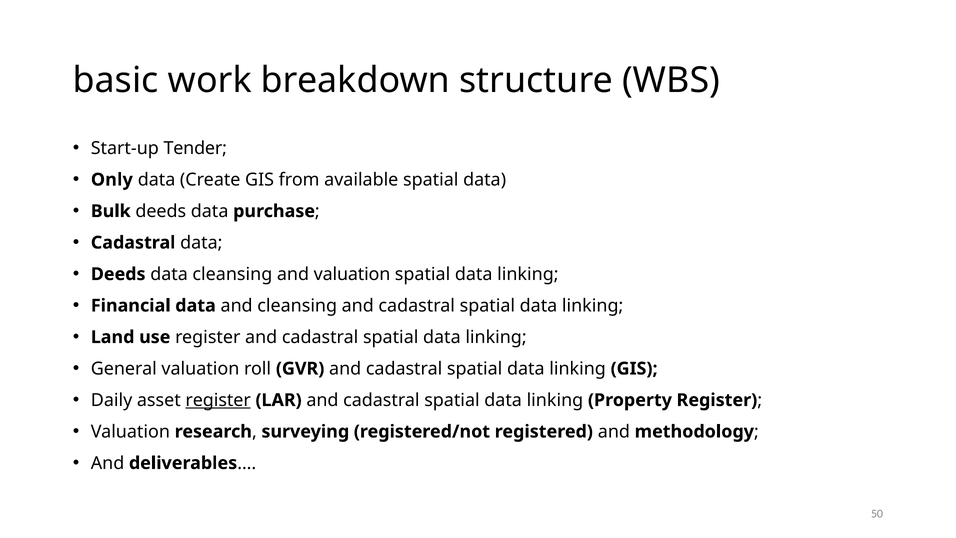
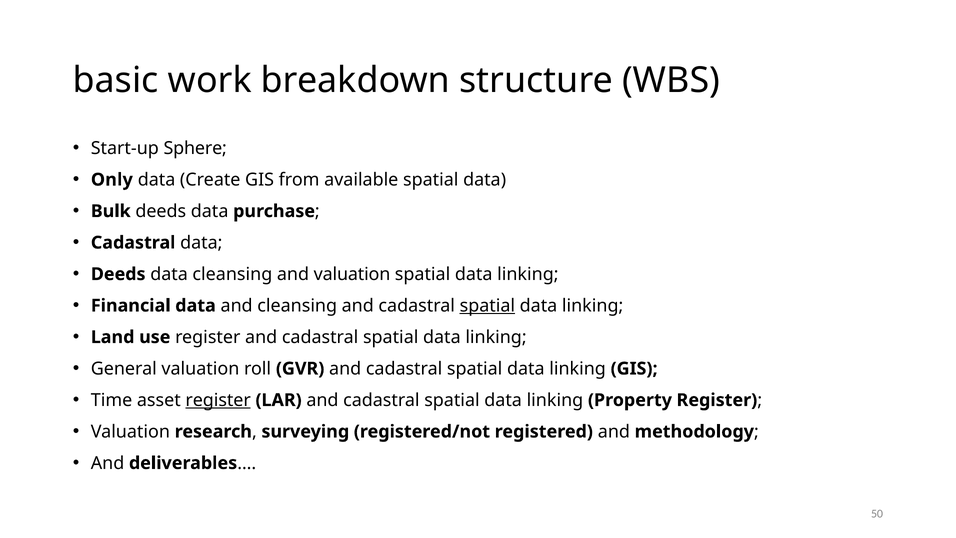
Tender: Tender -> Sphere (195, 148)
spatial underline: none -> present (487, 306)
Daily: Daily -> Time (112, 400)
